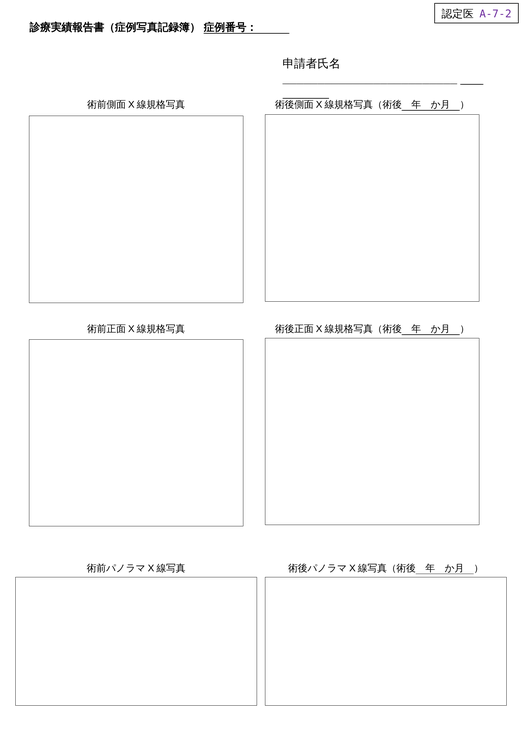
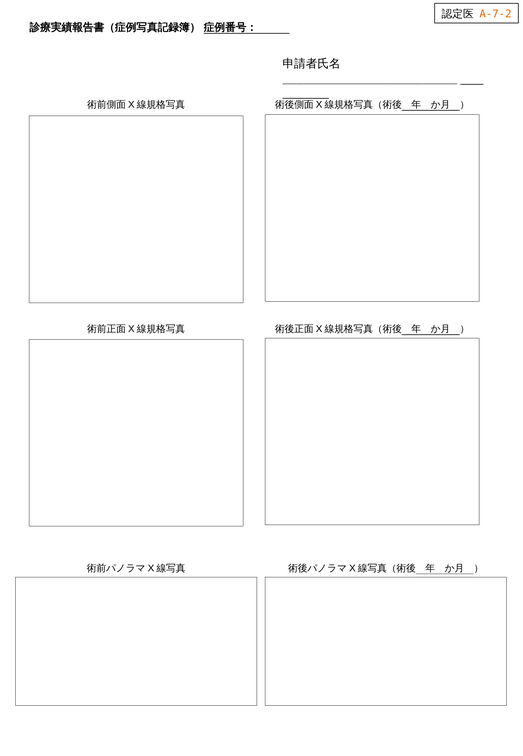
A-7-2 colour: purple -> orange (495, 14)
